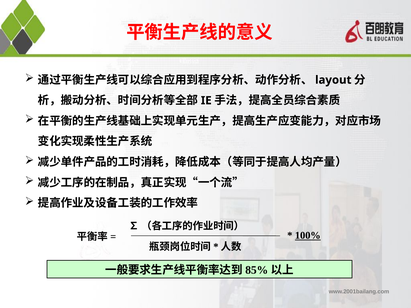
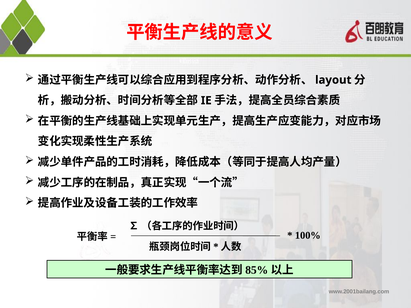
100% underline: present -> none (308, 236)
